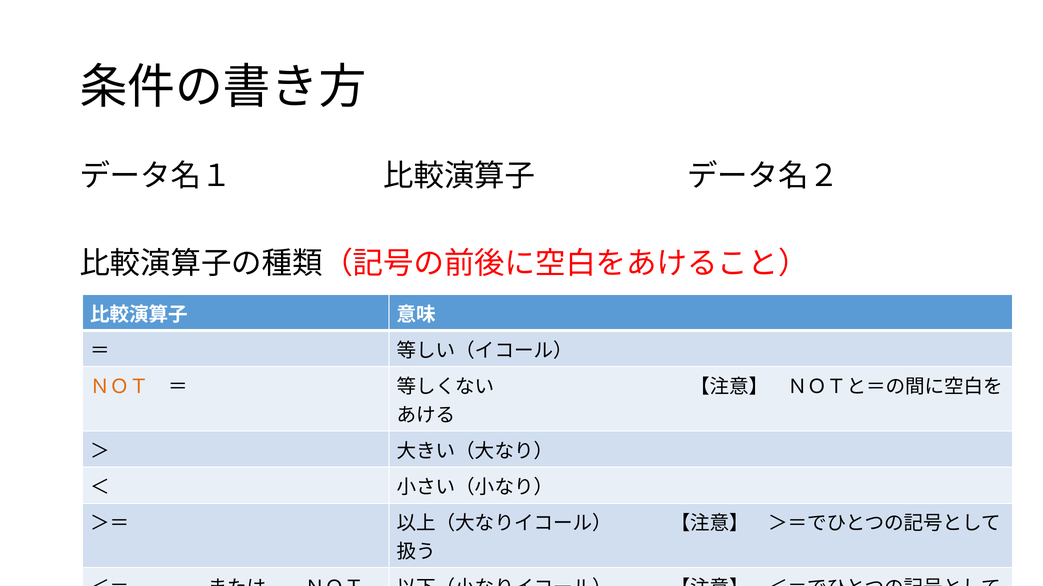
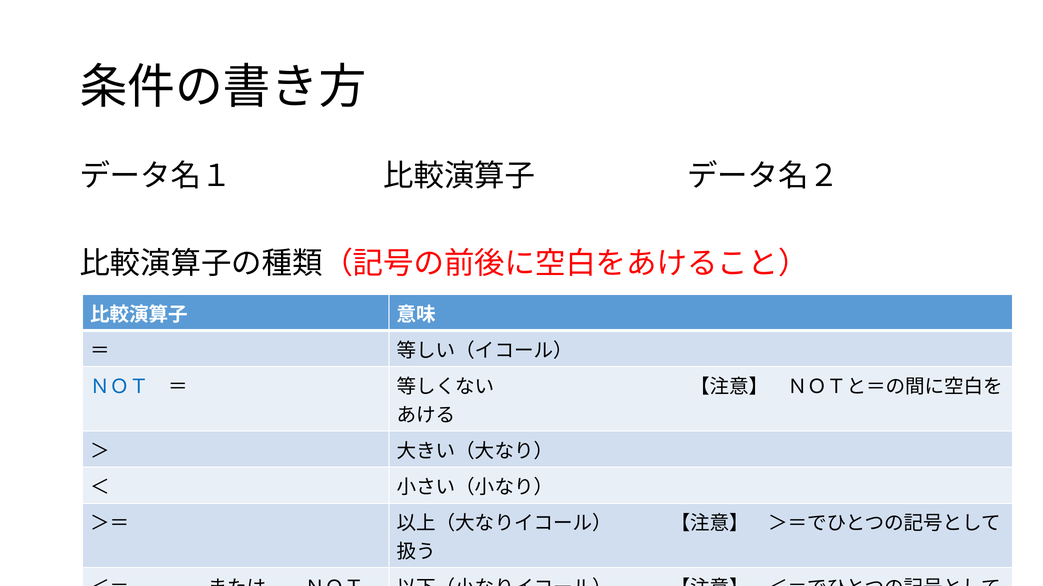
ＮＯＴ colour: orange -> blue (120, 387)
